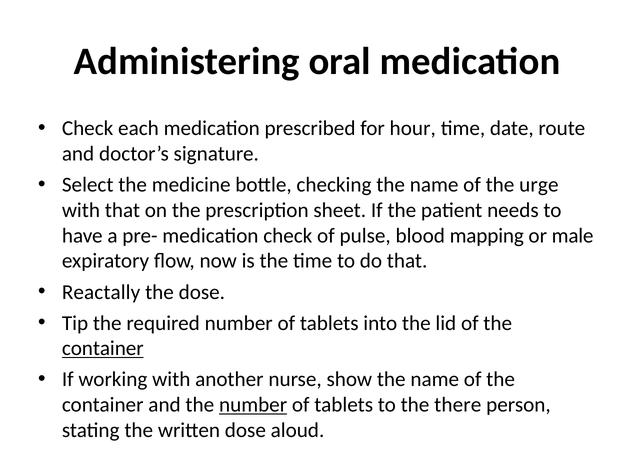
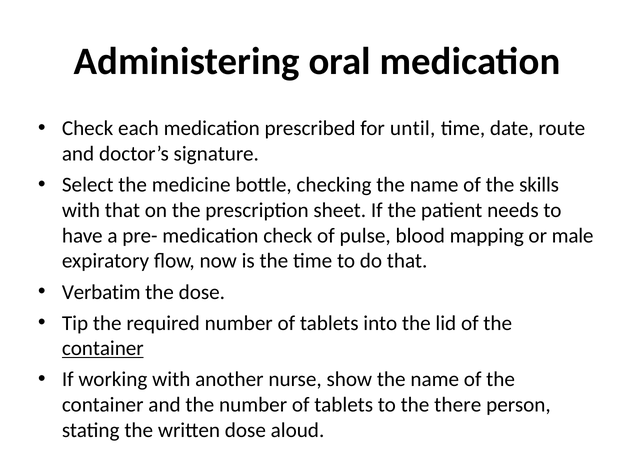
hour: hour -> until (413, 128)
urge: urge -> skills (539, 185)
Reactally: Reactally -> Verbatim (101, 292)
number underline: present -> none (253, 405)
